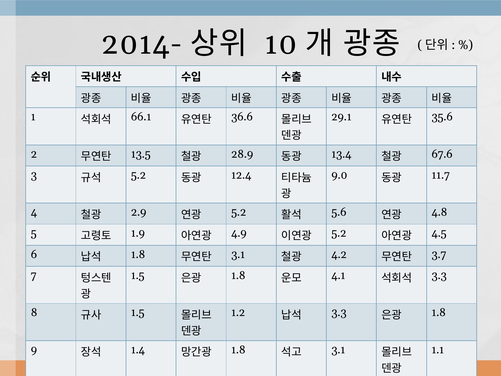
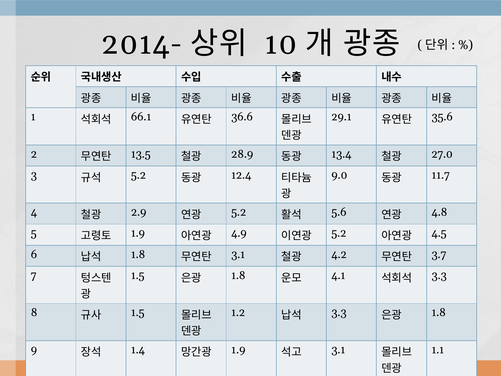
67.6: 67.6 -> 27.0 (442, 154)
1.8: 1.8 -> 1.9 (238, 349)
